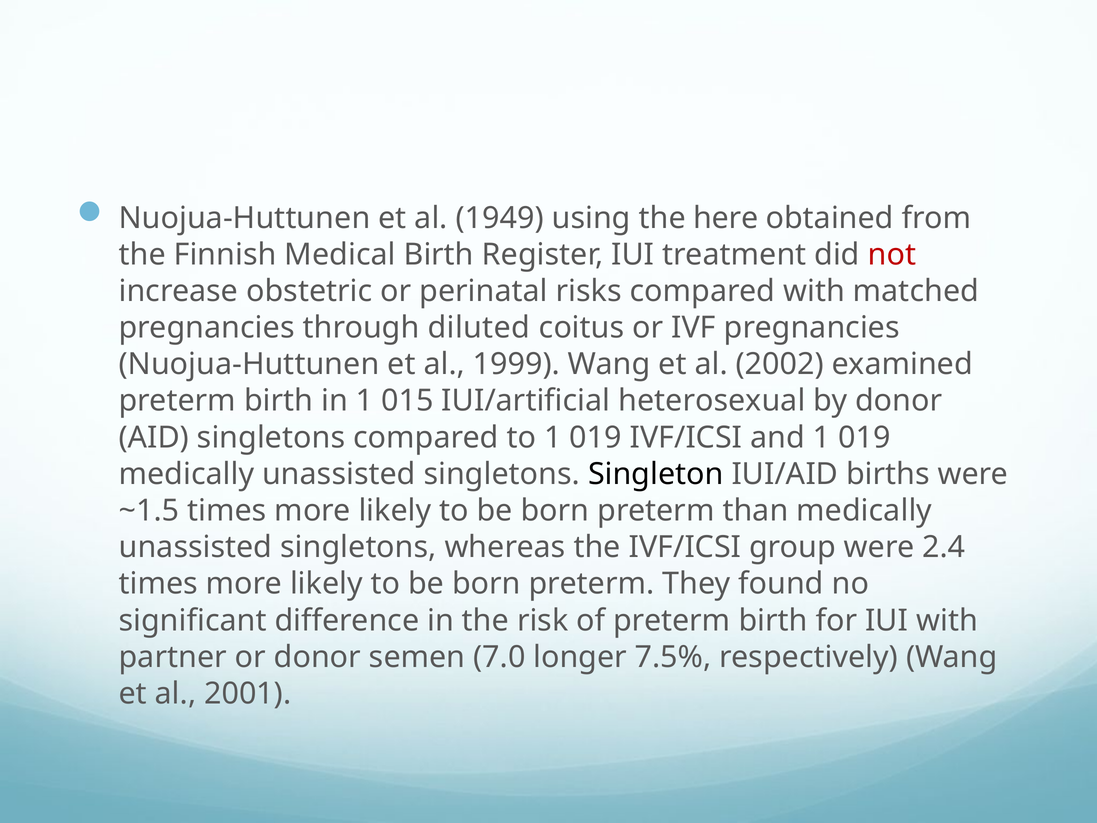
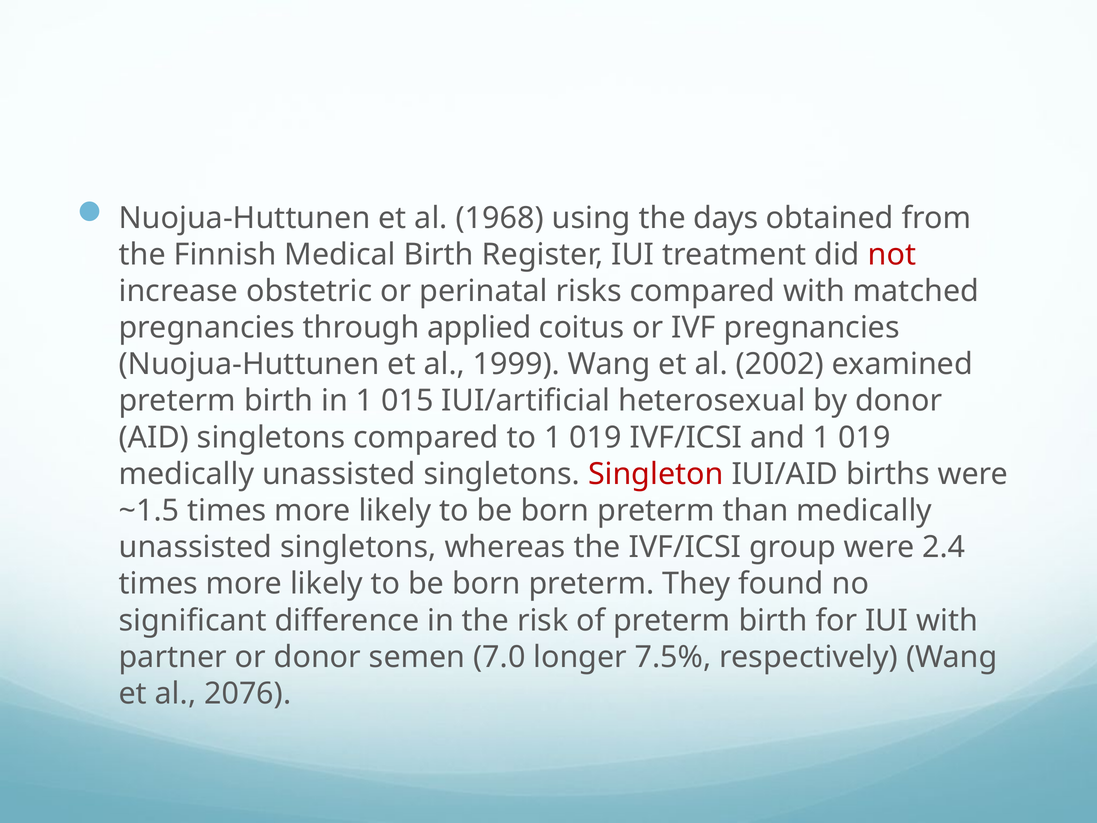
1949: 1949 -> 1968 (500, 218)
here: here -> days (726, 218)
diluted: diluted -> applied (479, 328)
Singleton colour: black -> red (656, 474)
2001: 2001 -> 2076 (248, 693)
